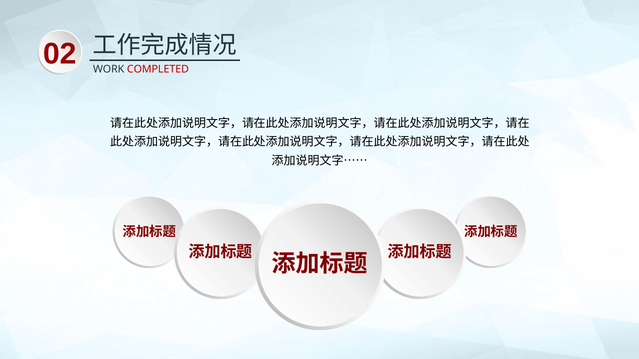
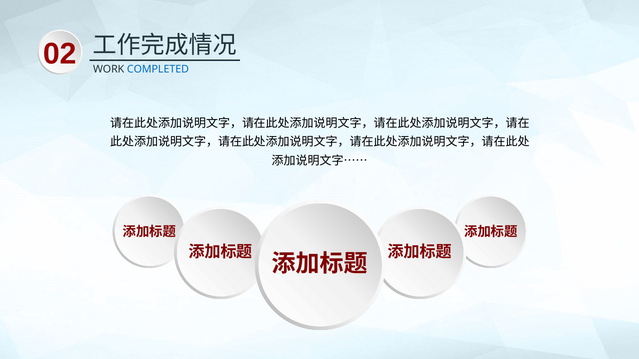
COMPLETED colour: red -> blue (158, 69)
